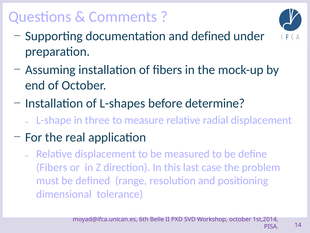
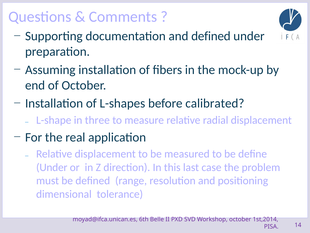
determine: determine -> calibrated (215, 103)
Fibers: Fibers -> Under (52, 167)
